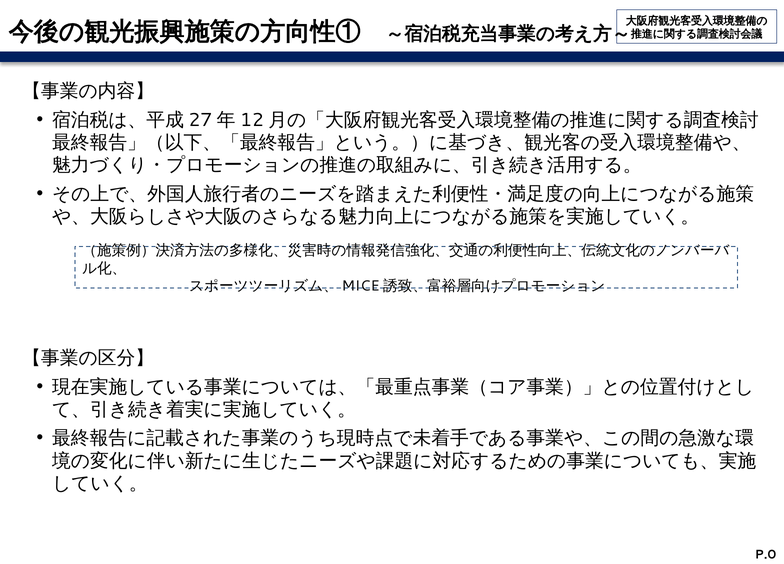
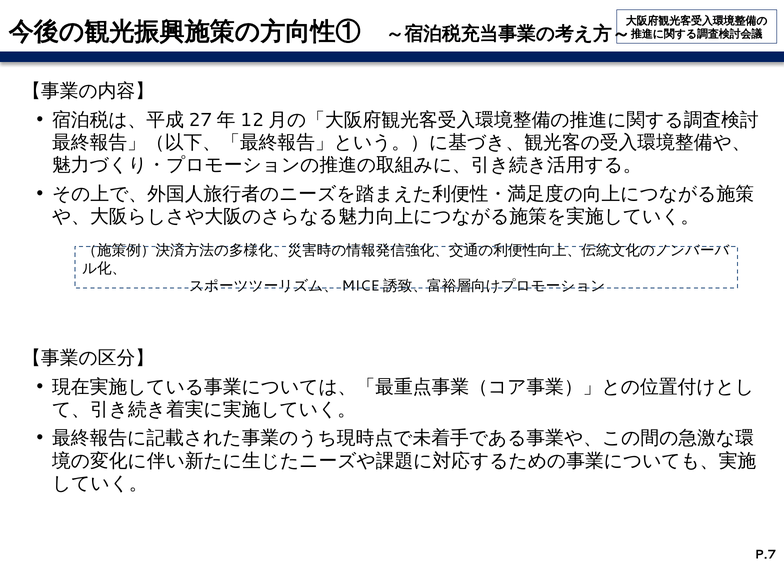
P.0: P.0 -> P.7 (766, 554)
